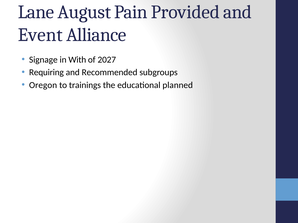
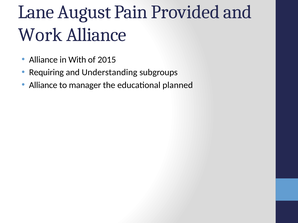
Event: Event -> Work (40, 35)
Signage: Signage -> Alliance (43, 60)
2027: 2027 -> 2015 (107, 60)
Recommended: Recommended -> Understanding (110, 72)
Oregon: Oregon -> Alliance (43, 85)
trainings: trainings -> manager (85, 85)
